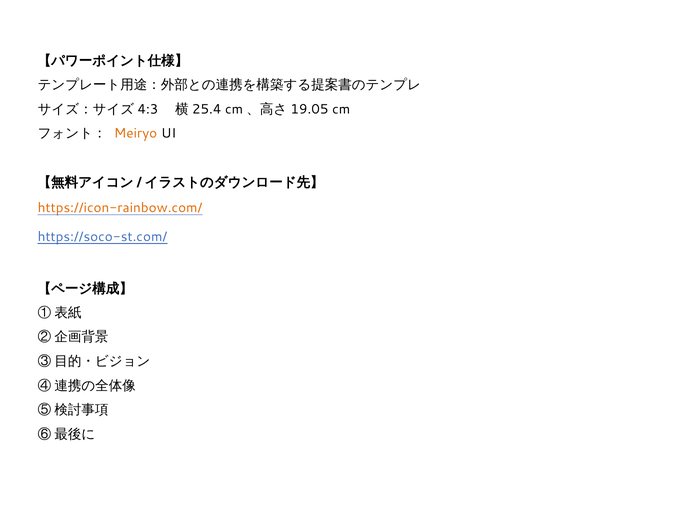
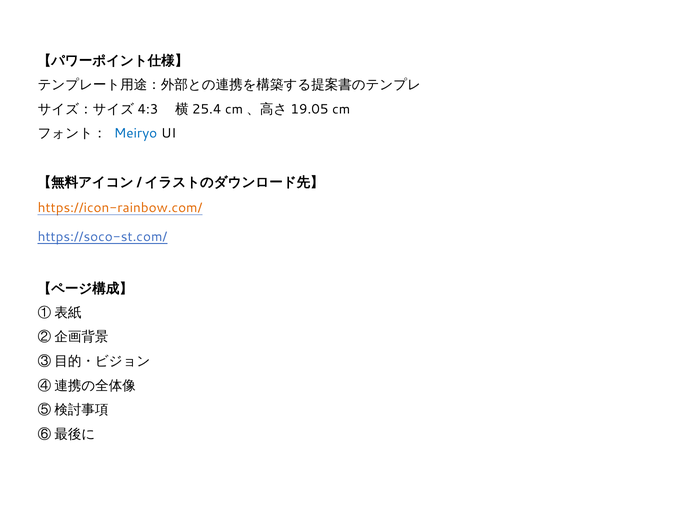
Meiryo colour: orange -> blue (136, 133)
